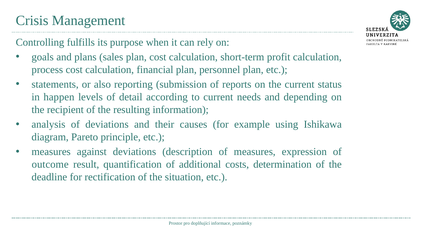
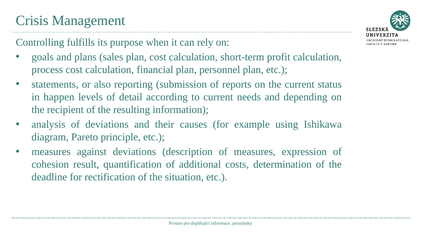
outcome: outcome -> cohesion (50, 164)
